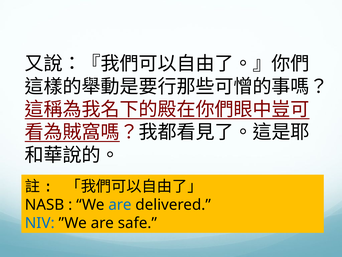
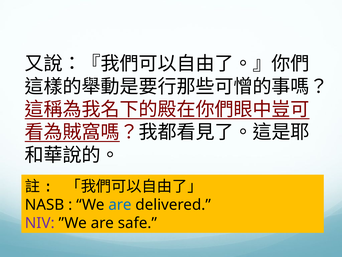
NIV colour: blue -> purple (40, 223)
